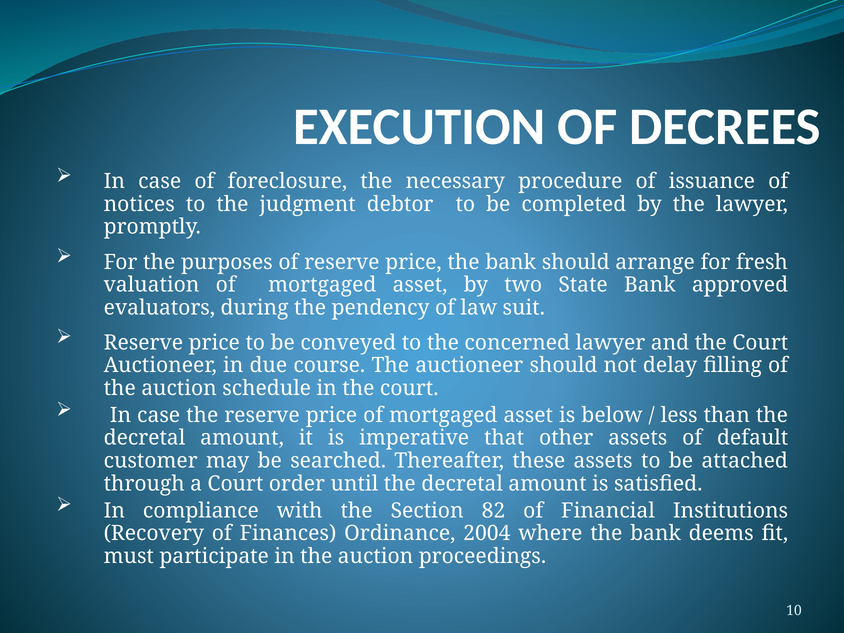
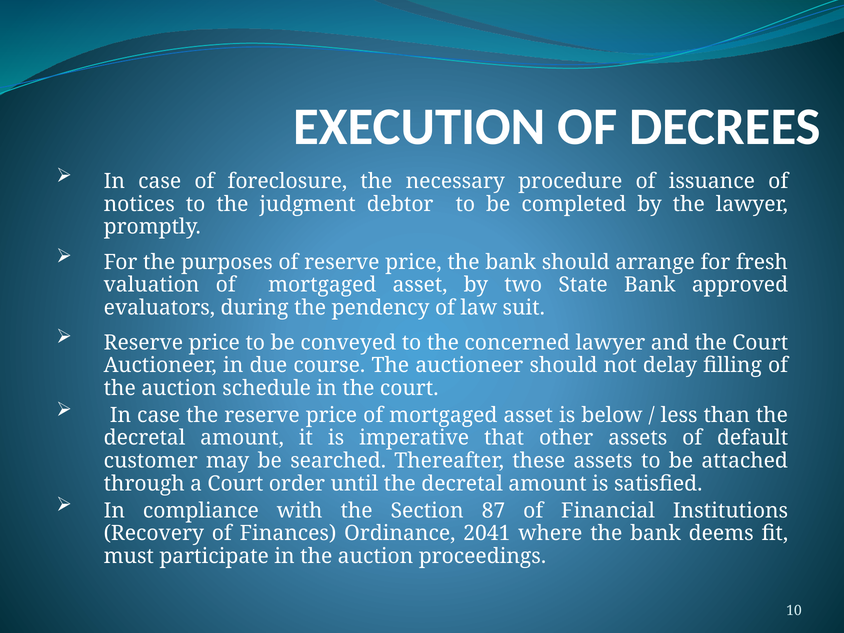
82: 82 -> 87 (493, 511)
2004: 2004 -> 2041 (487, 533)
